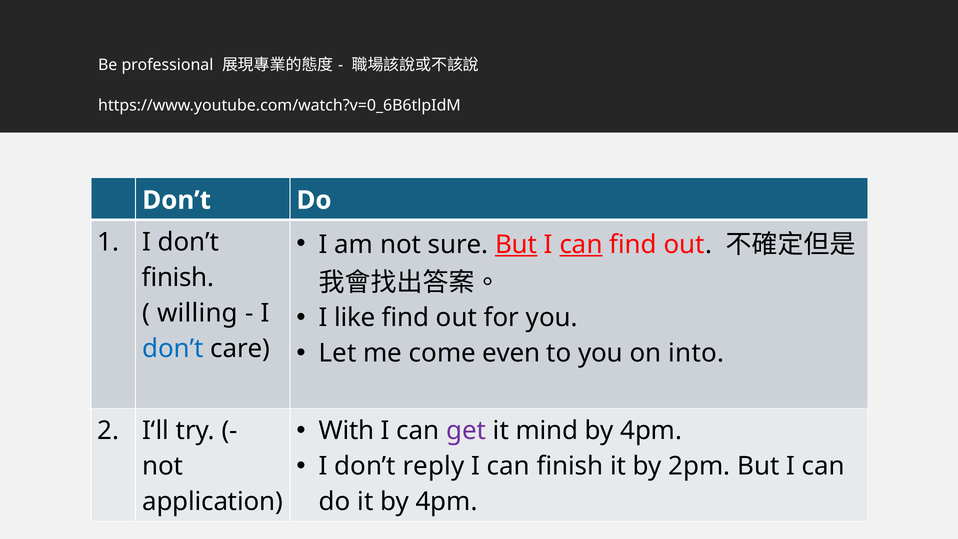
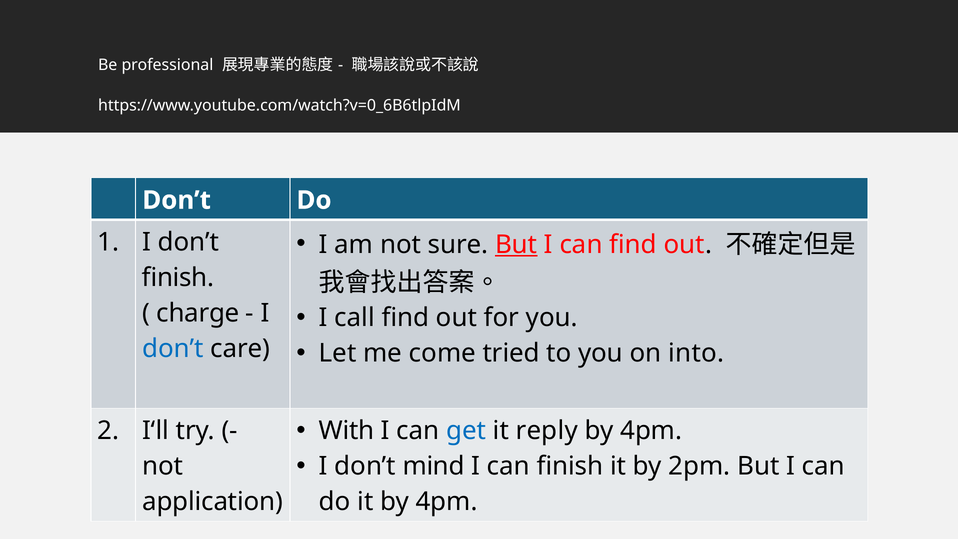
can underline: present -> none (581, 245)
like: like -> call (355, 318)
willing: willing -> charge (198, 313)
even: even -> tried (511, 353)
get colour: purple -> blue (466, 431)
mind: mind -> reply (547, 431)
reply: reply -> mind (434, 466)
